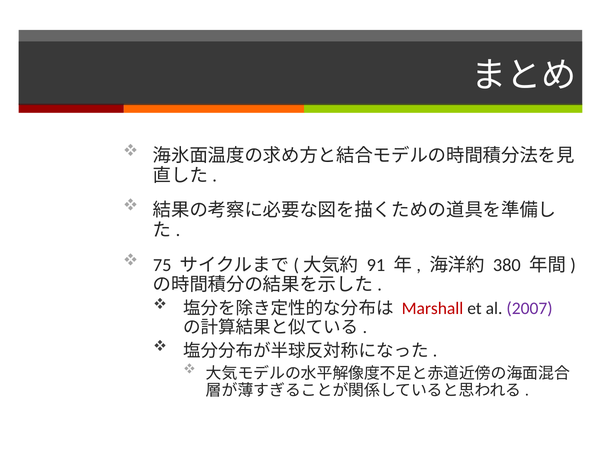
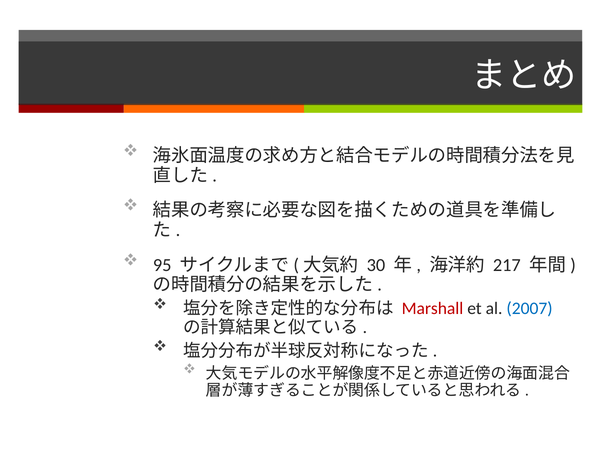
75: 75 -> 95 (162, 265)
91: 91 -> 30 (376, 265)
380: 380 -> 217 (507, 265)
2007 colour: purple -> blue (530, 309)
